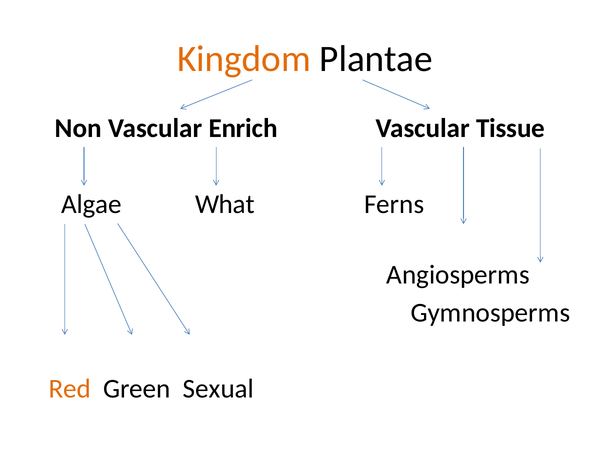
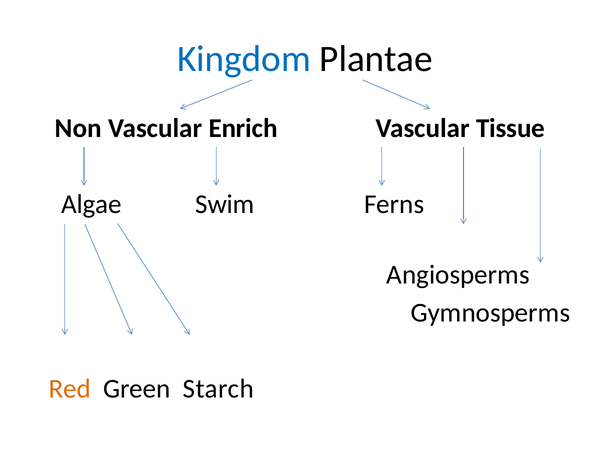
Kingdom colour: orange -> blue (244, 59)
What: What -> Swim (225, 204)
Sexual: Sexual -> Starch (218, 389)
